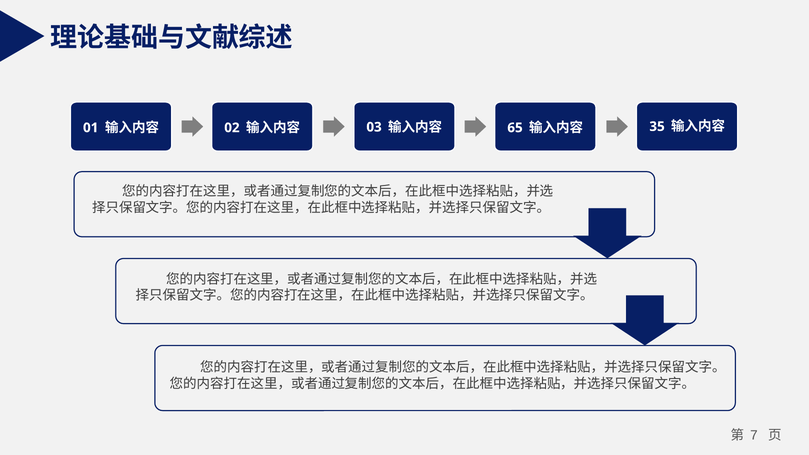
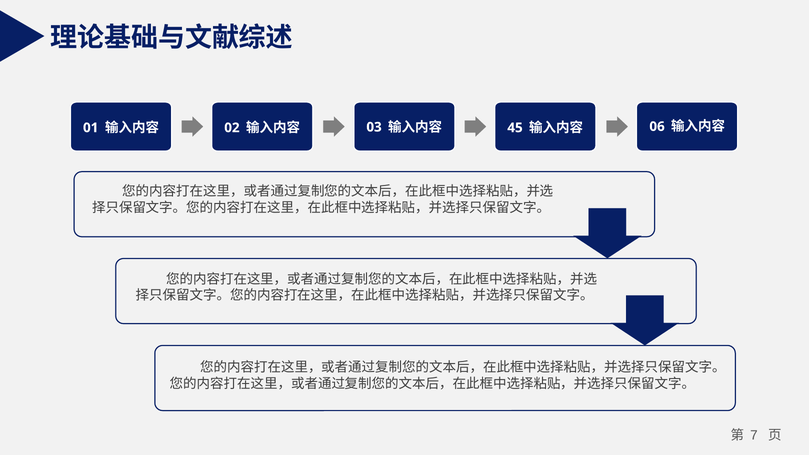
65: 65 -> 45 (515, 128)
35: 35 -> 06 (657, 127)
